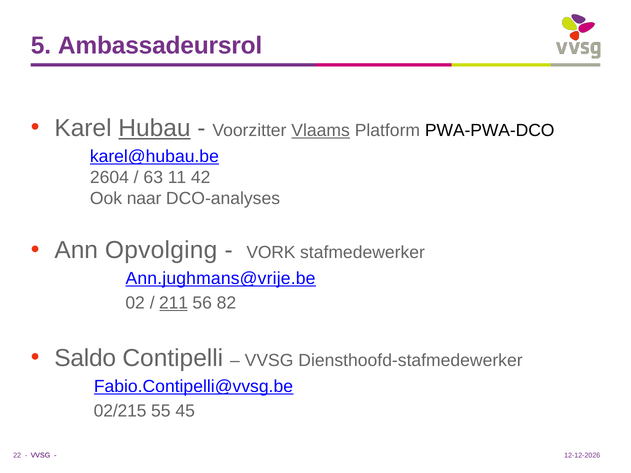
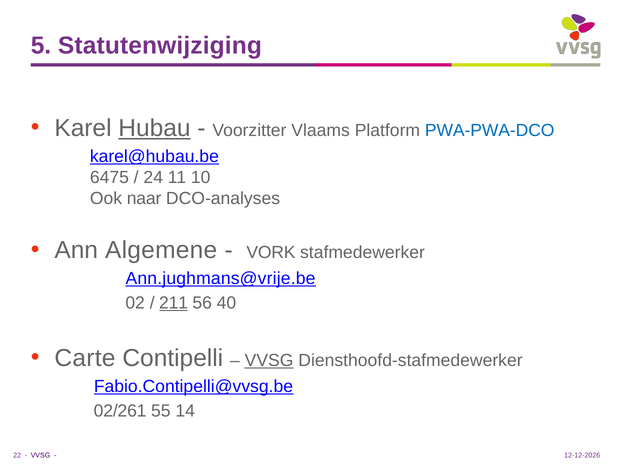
Ambassadeursrol: Ambassadeursrol -> Statutenwijziging (160, 46)
Vlaams underline: present -> none (321, 131)
PWA-PWA-DCO colour: black -> blue (490, 131)
2604: 2604 -> 6475 (109, 178)
63: 63 -> 24 (153, 178)
42: 42 -> 10 (201, 178)
Opvolging: Opvolging -> Algemene (161, 250)
82: 82 -> 40 (226, 303)
Saldo: Saldo -> Carte (85, 358)
VVSG underline: none -> present (269, 361)
02/215: 02/215 -> 02/261 (120, 411)
45: 45 -> 14 (185, 411)
